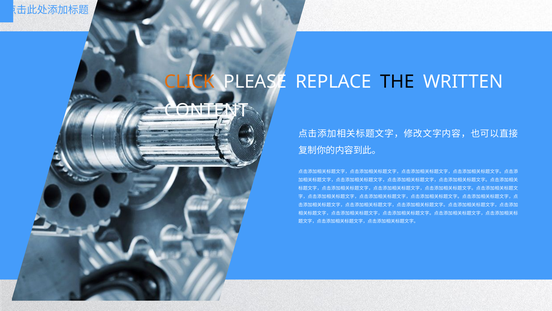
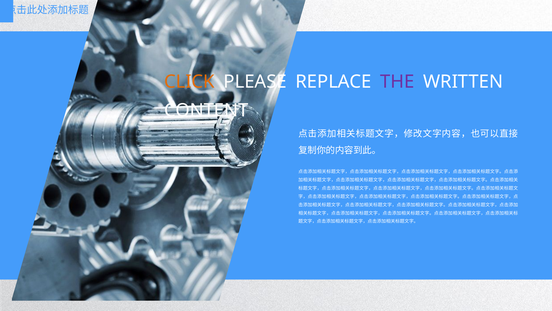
THE colour: black -> purple (397, 82)
